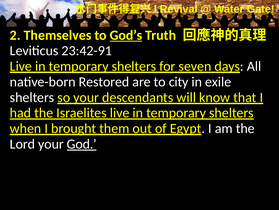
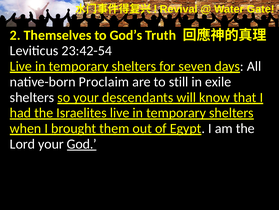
God’s underline: present -> none (126, 35)
23:42-91: 23:42-91 -> 23:42-54 (87, 51)
Restored: Restored -> Proclaim (104, 82)
city: city -> still (179, 82)
